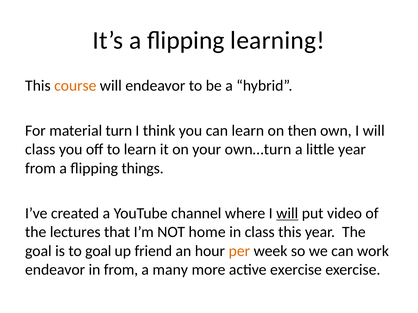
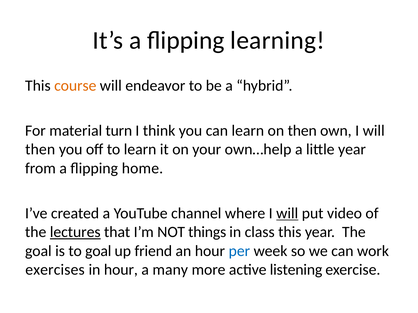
class: class -> then (40, 150)
own…turn: own…turn -> own…help (258, 150)
things: things -> home (142, 168)
lectures underline: none -> present (75, 232)
home: home -> things (207, 232)
per colour: orange -> blue (239, 251)
endeavor: endeavor -> exercises (55, 270)
in from: from -> hour (121, 270)
active exercise: exercise -> listening (296, 270)
